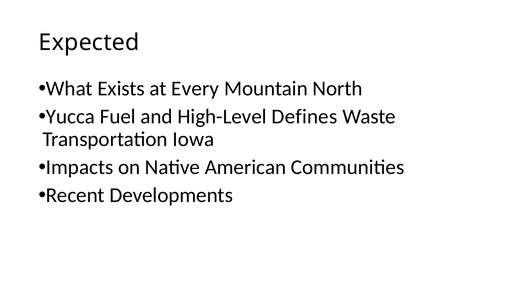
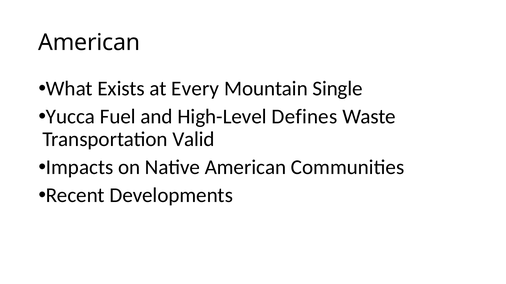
Expected: Expected -> American (89, 43)
North: North -> Single (338, 89)
Iowa: Iowa -> Valid (194, 140)
